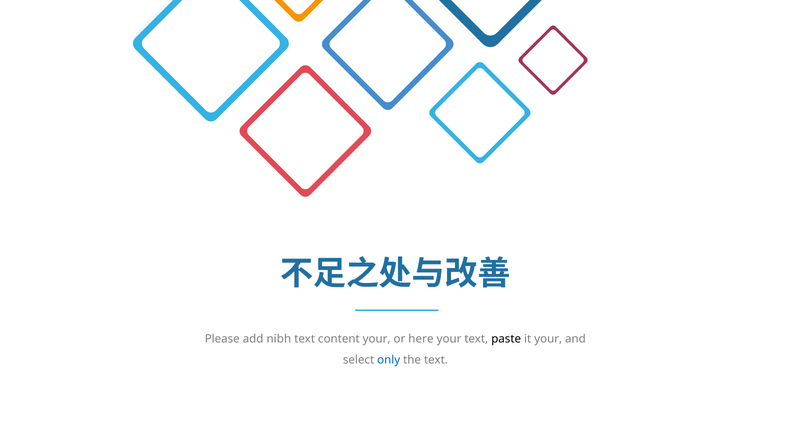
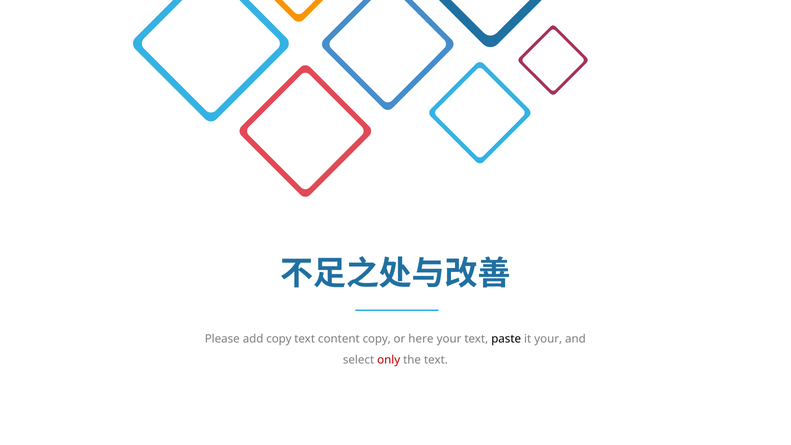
add nibh: nibh -> copy (279, 339)
content your: your -> copy (377, 339)
only colour: blue -> red (389, 360)
